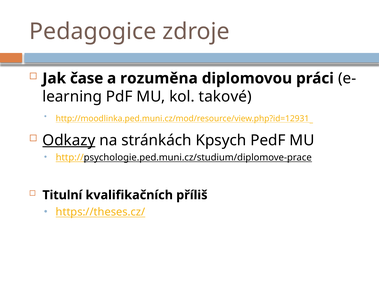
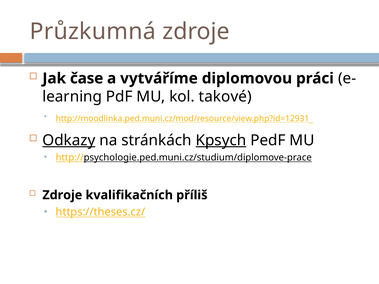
Pedagogice: Pedagogice -> Průzkumná (93, 32)
rozuměna: rozuměna -> vytváříme (159, 78)
Kpsych underline: none -> present (221, 140)
Titulní: Titulní -> Zdroje (62, 195)
